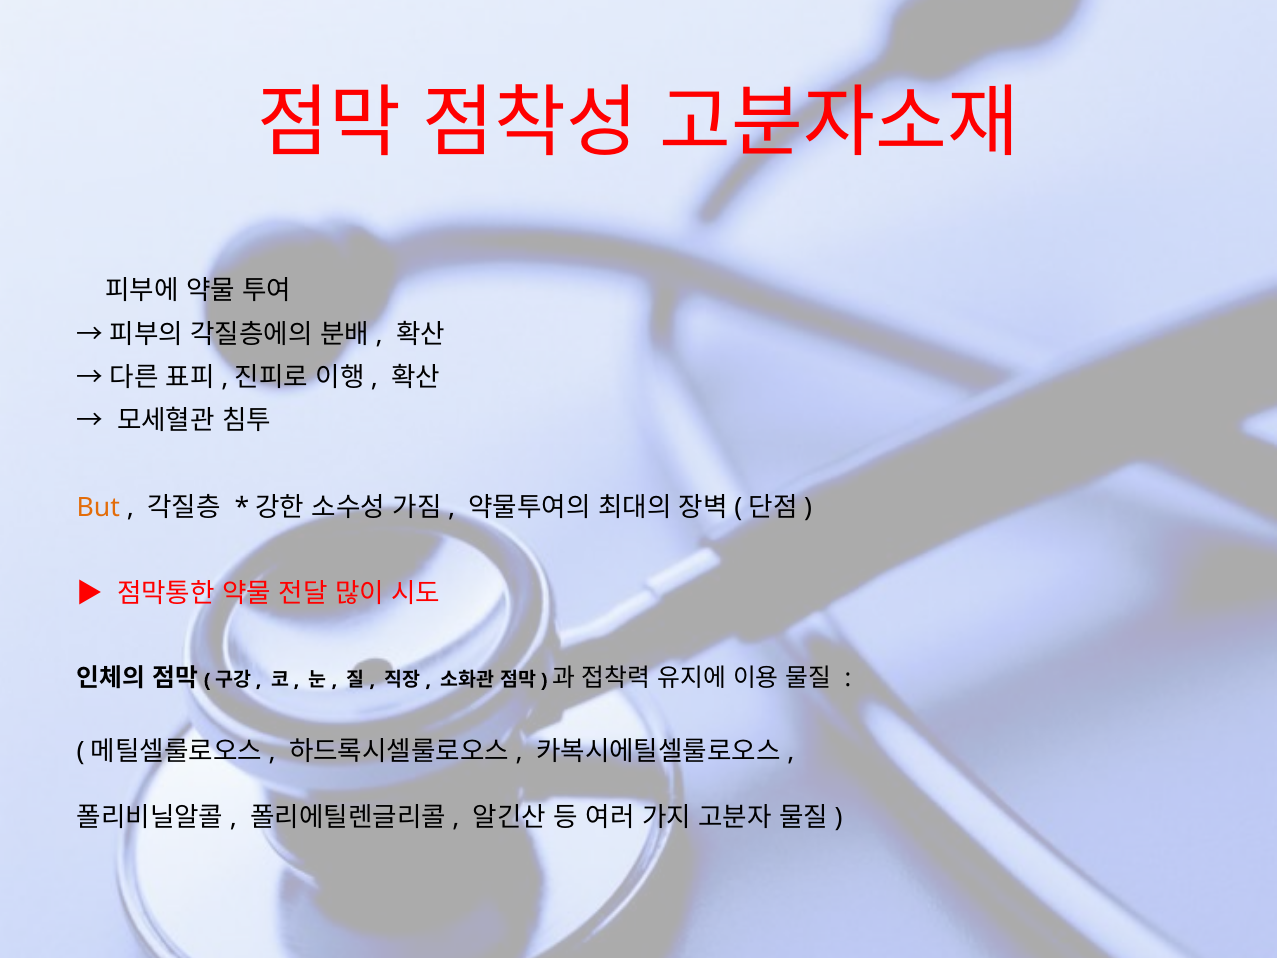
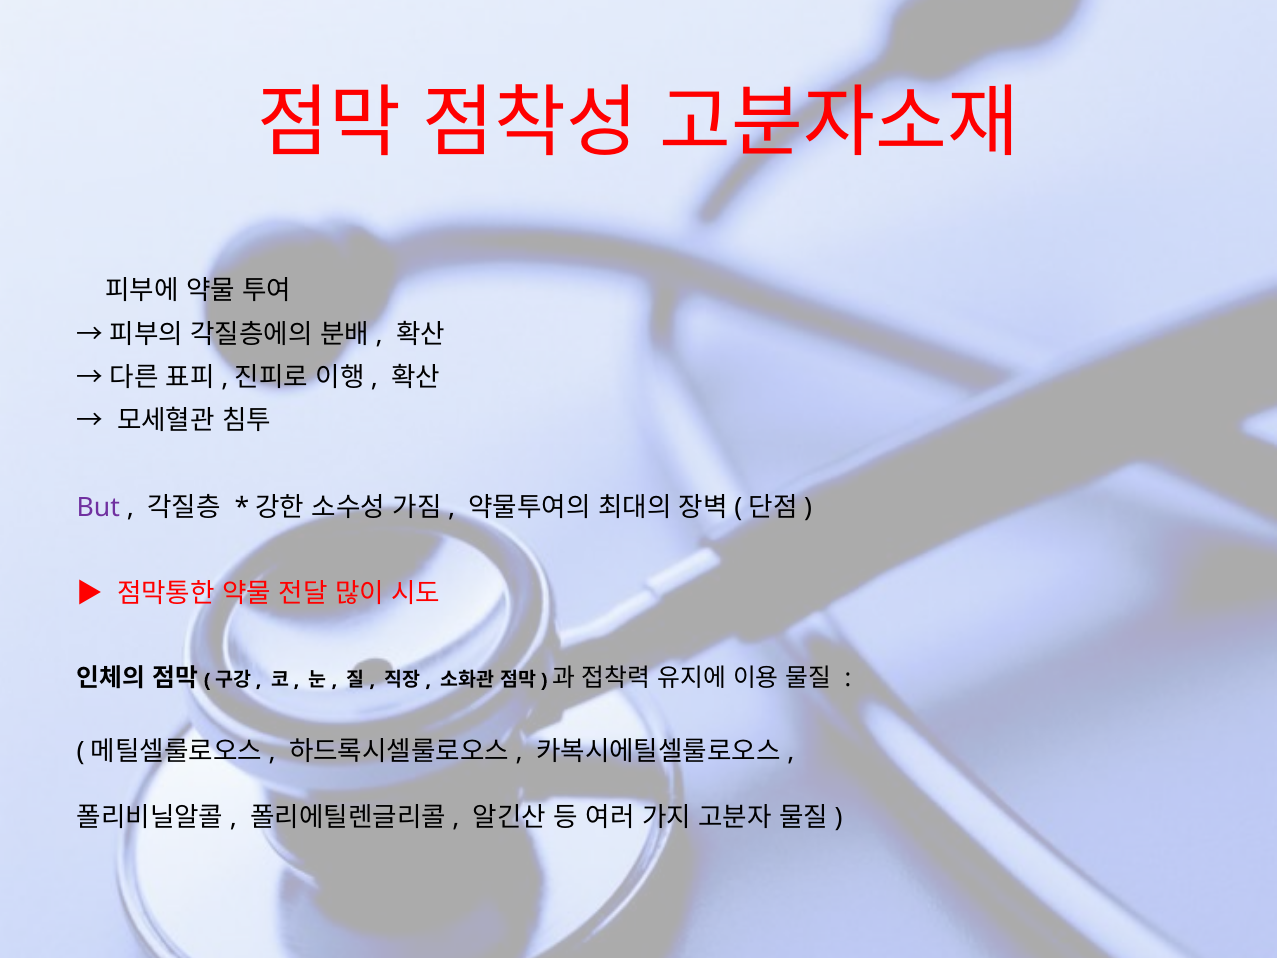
But colour: orange -> purple (98, 507)
